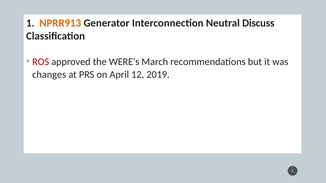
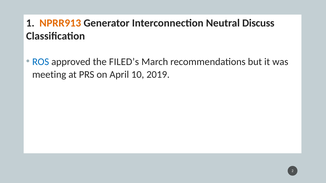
ROS colour: red -> blue (41, 62)
WERE’s: WERE’s -> FILED’s (124, 62)
changes: changes -> meeting (49, 75)
12: 12 -> 10 (138, 75)
